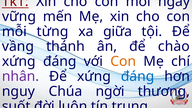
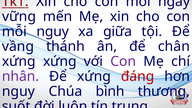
mỗi từng: từng -> nguy (53, 31)
chào: chào -> chân (174, 46)
đáng: đáng -> xứng (60, 61)
Con colour: orange -> purple (123, 61)
đáng colour: blue -> red (138, 76)
ngời: ngời -> bình (110, 91)
